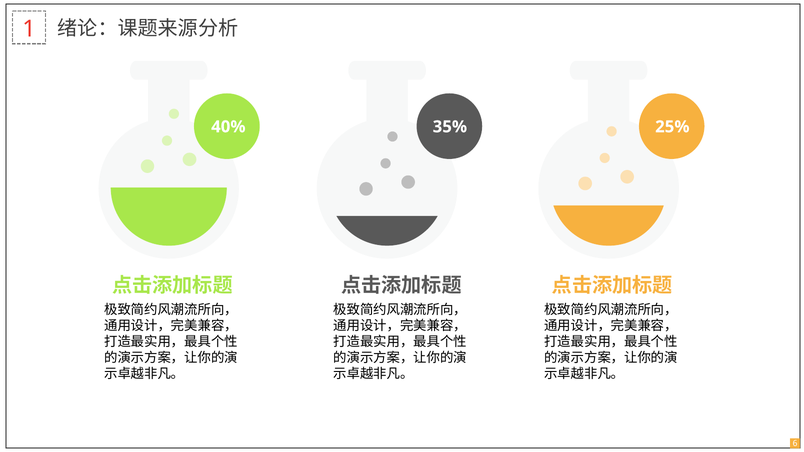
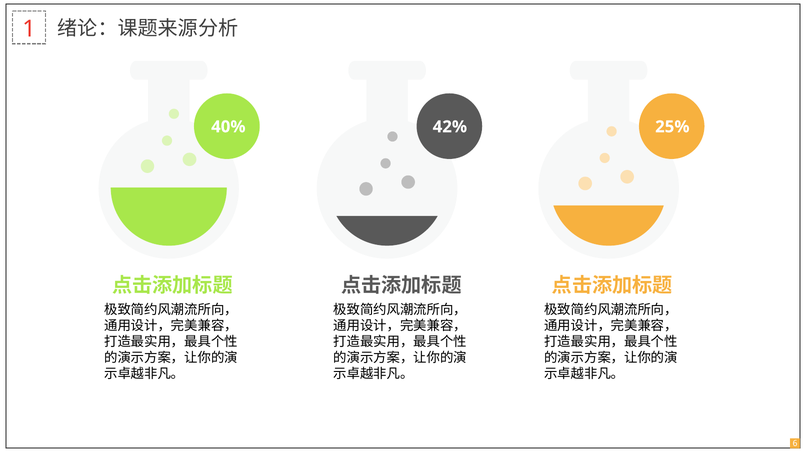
35%: 35% -> 42% (450, 127)
